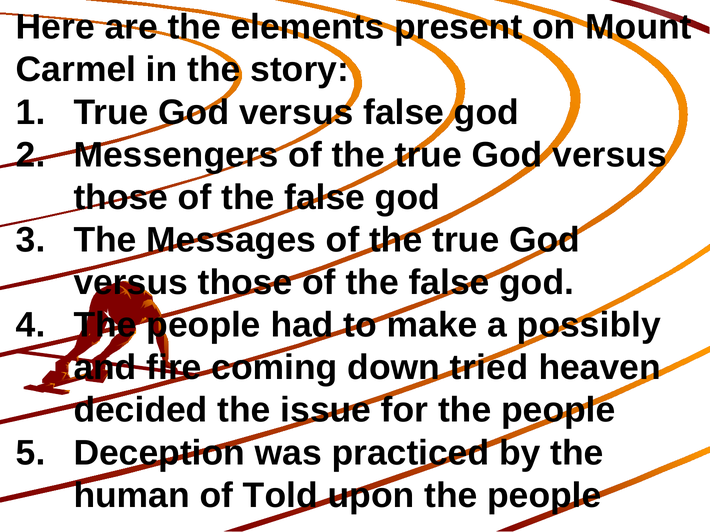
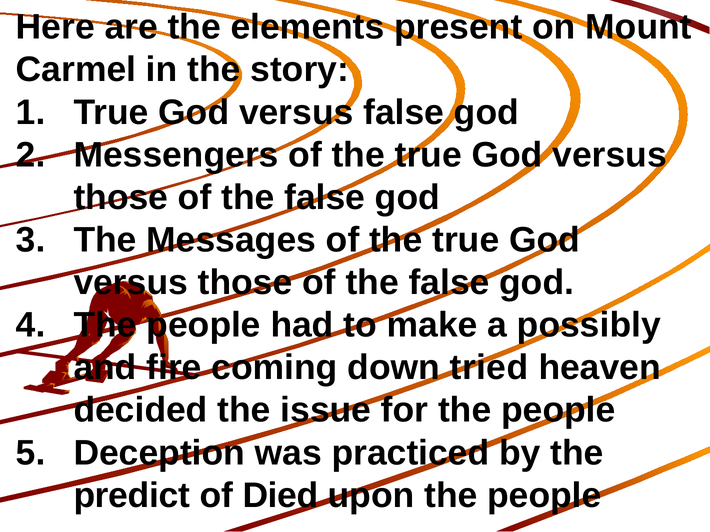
human: human -> predict (132, 496)
Told: Told -> Died (281, 496)
